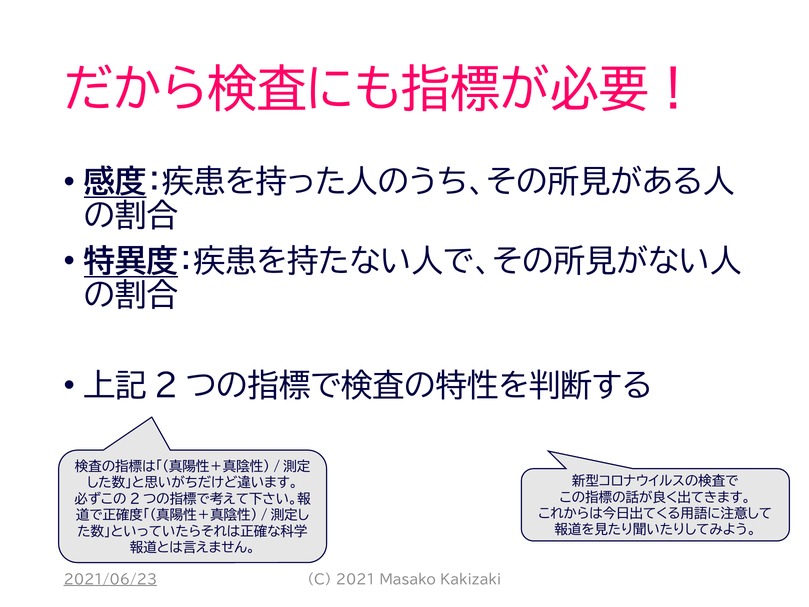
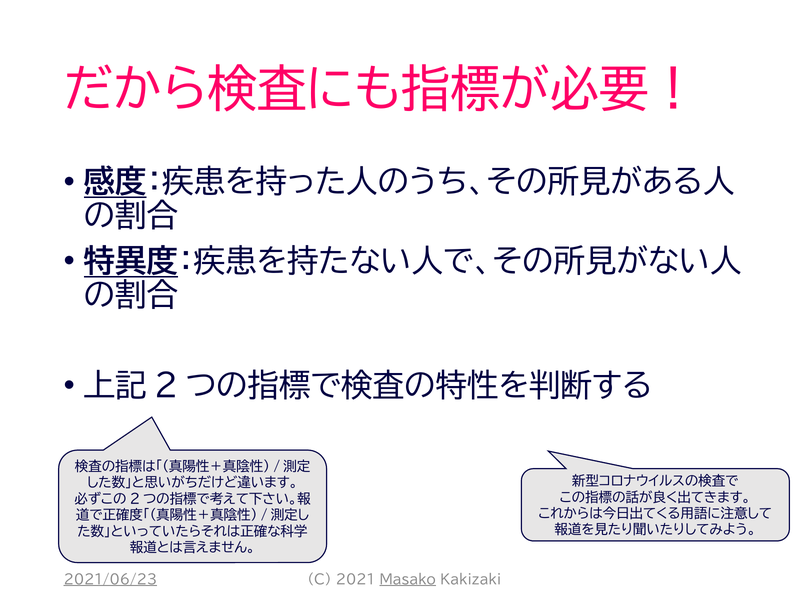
Masako underline: none -> present (408, 579)
